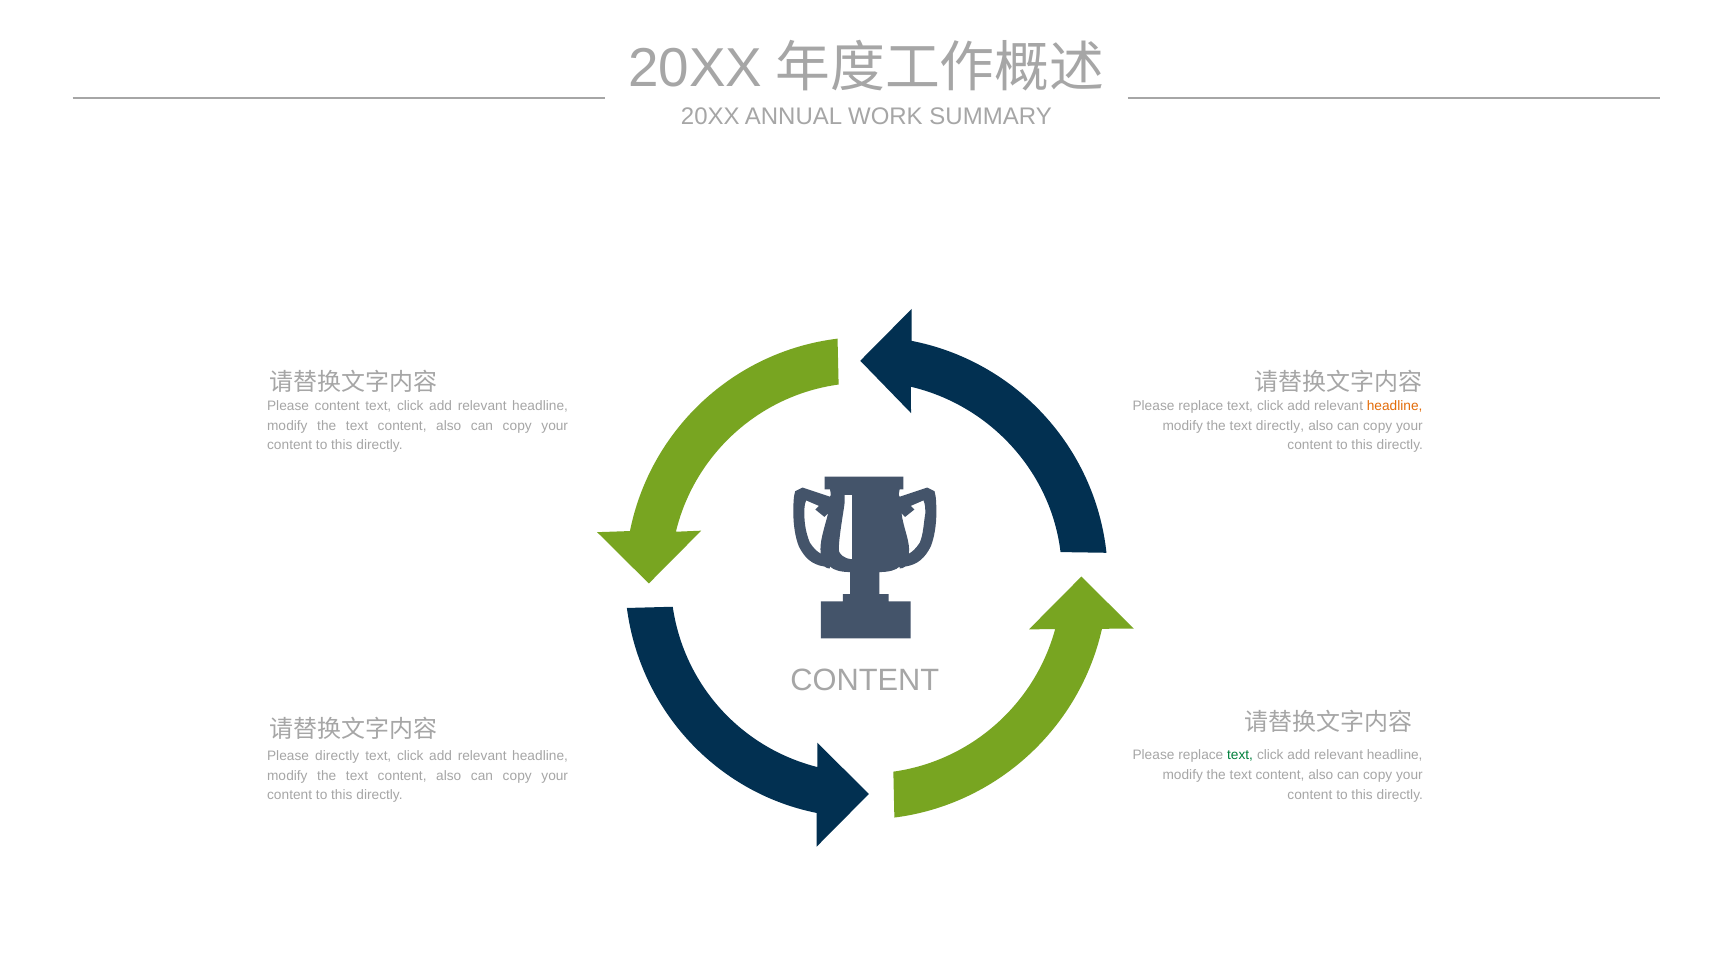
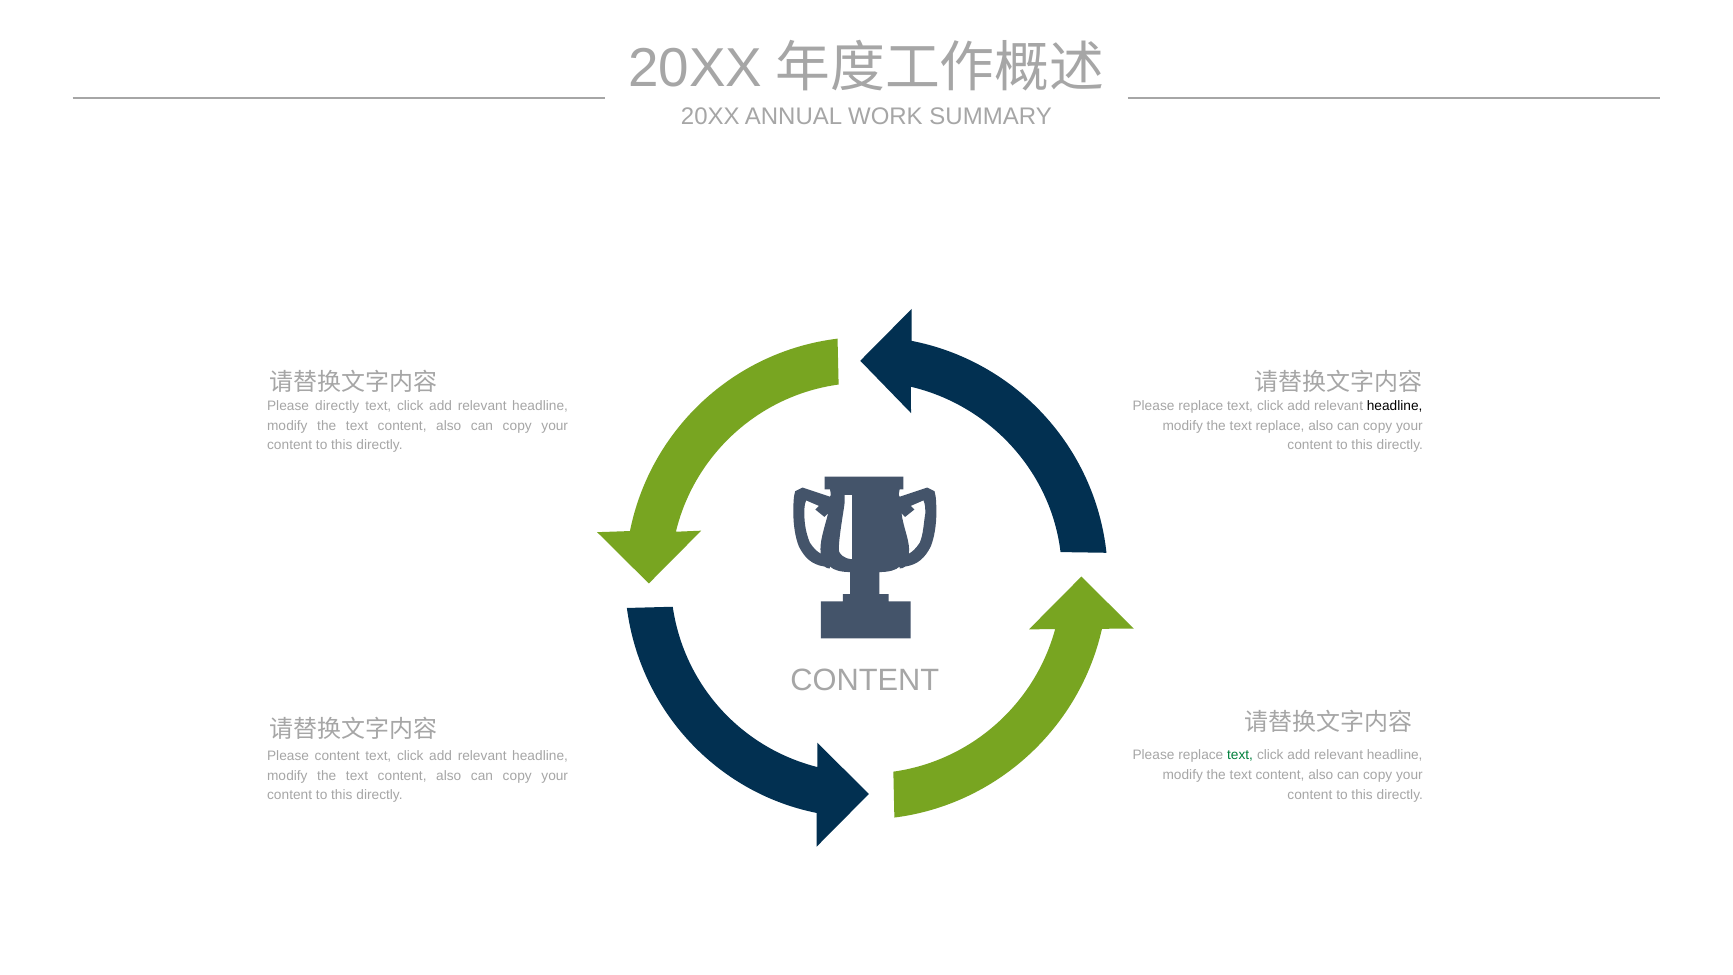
Please content: content -> directly (337, 406)
headline colour: orange -> black (1395, 406)
text directly: directly -> replace (1280, 426)
Please directly: directly -> content (337, 756)
